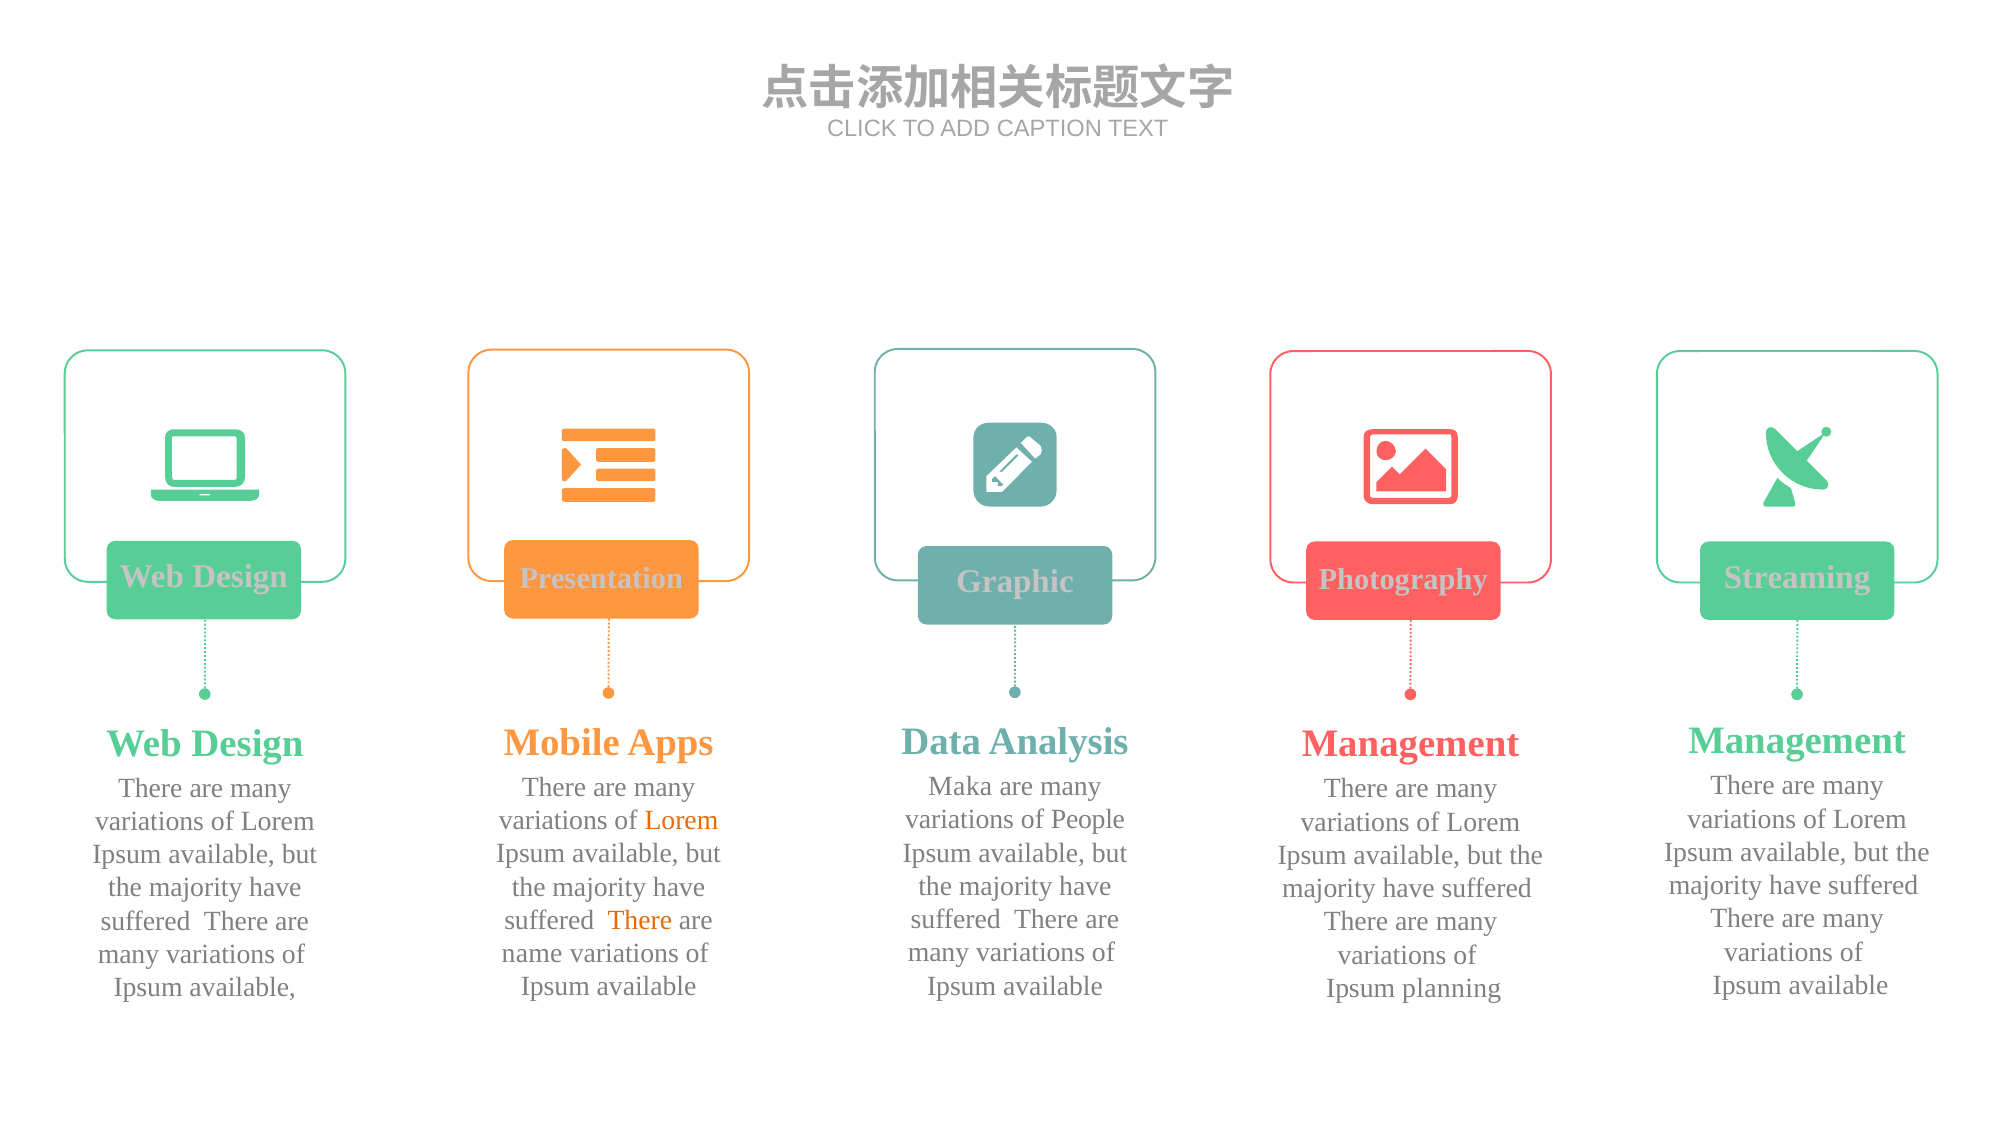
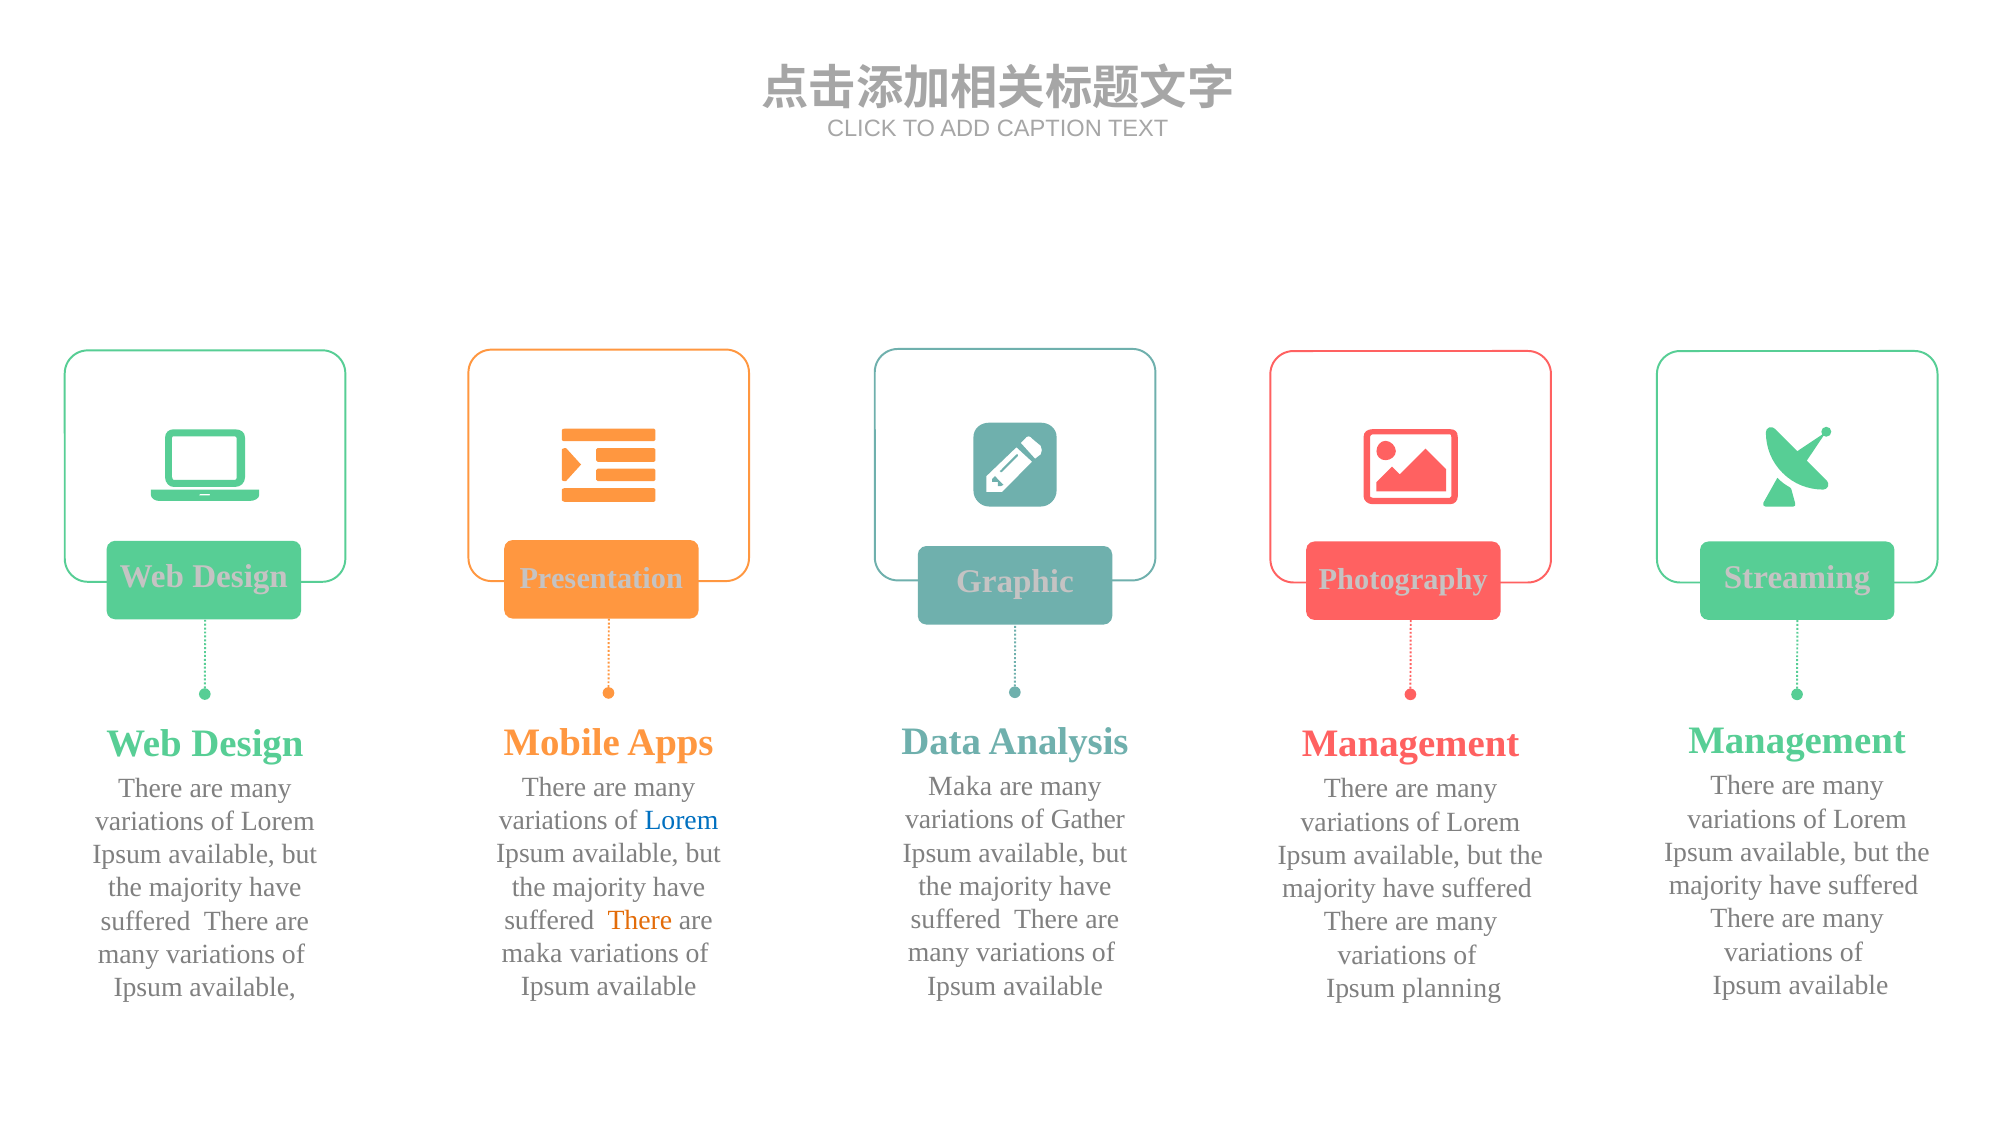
People: People -> Gather (1088, 820)
Lorem colour: orange -> blue (681, 820)
name: name -> maka (532, 953)
